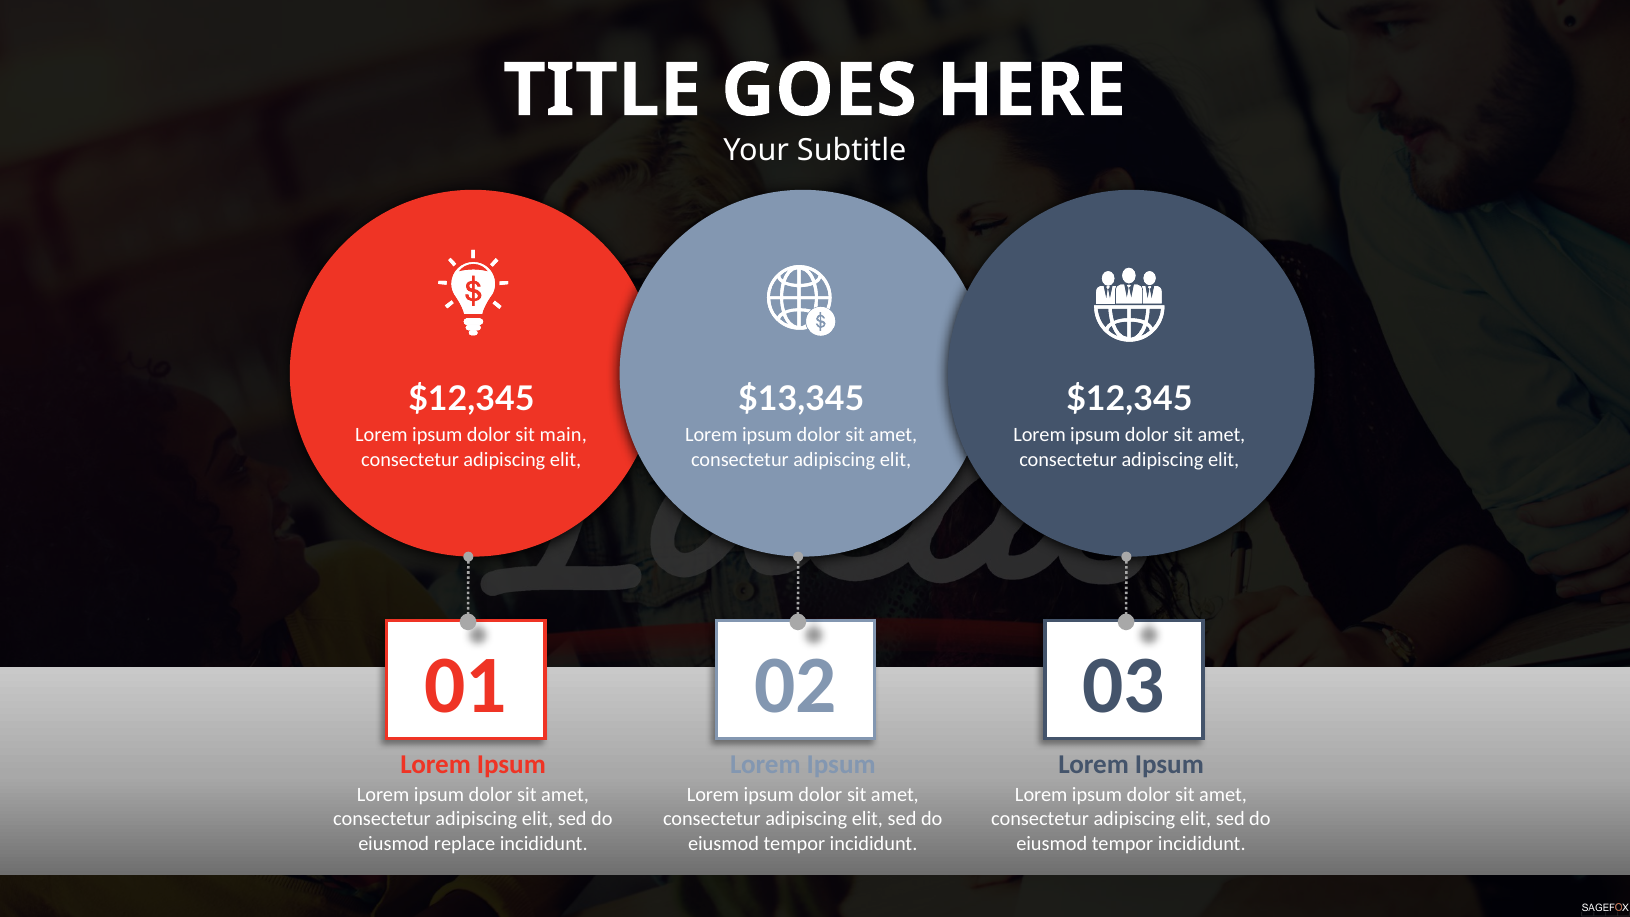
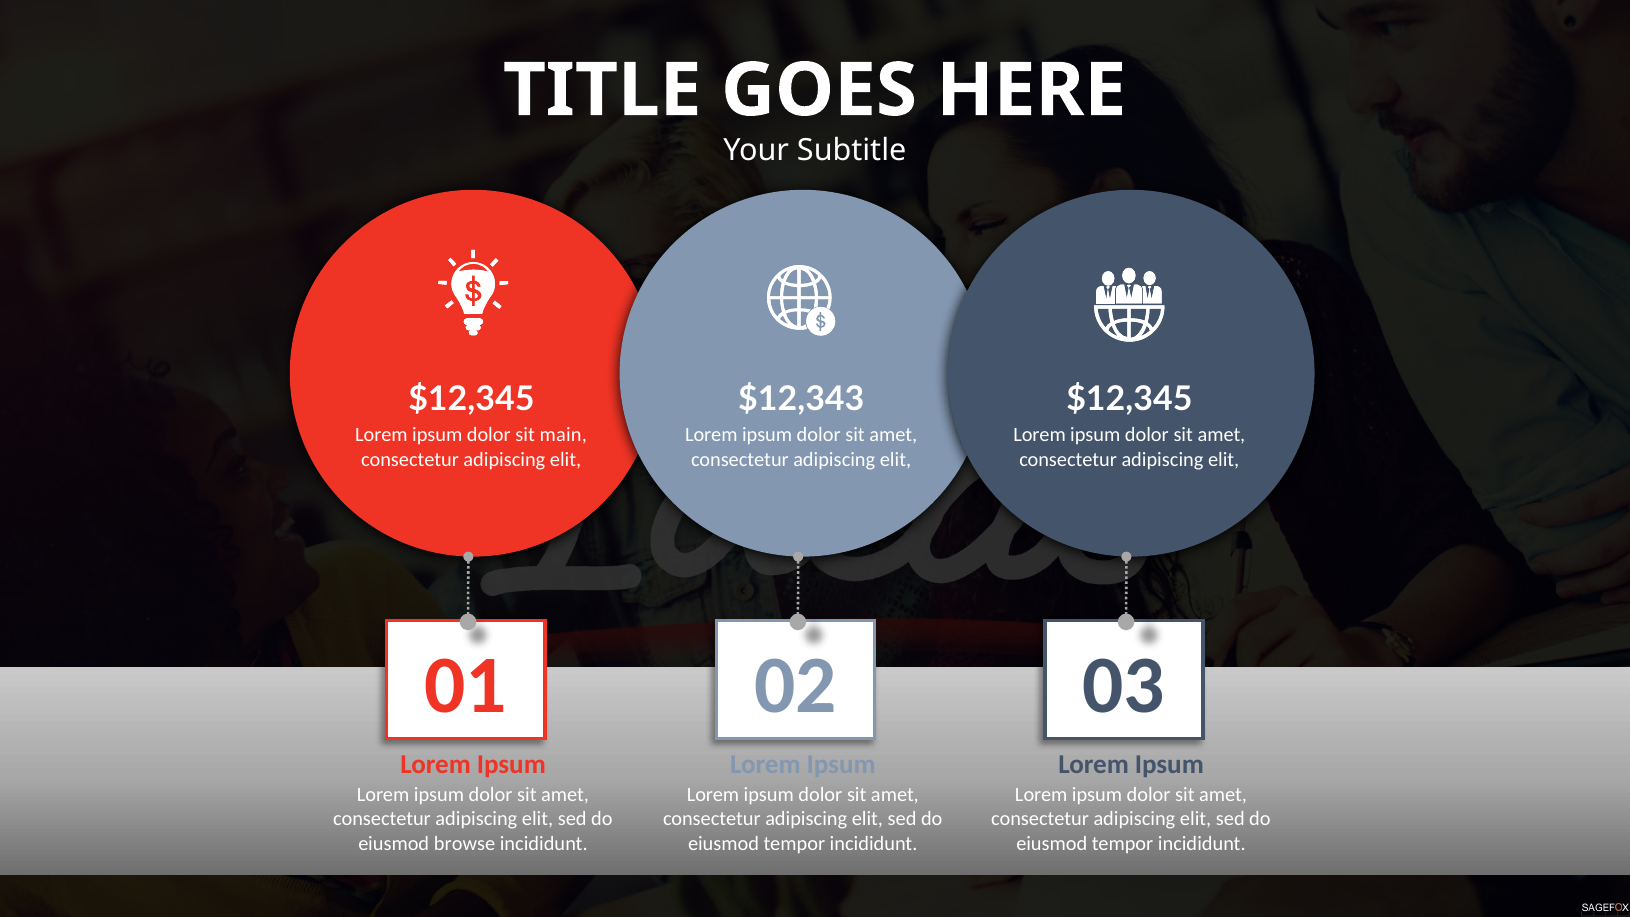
$13,345: $13,345 -> $12,343 (801, 399)
replace: replace -> browse (465, 843)
